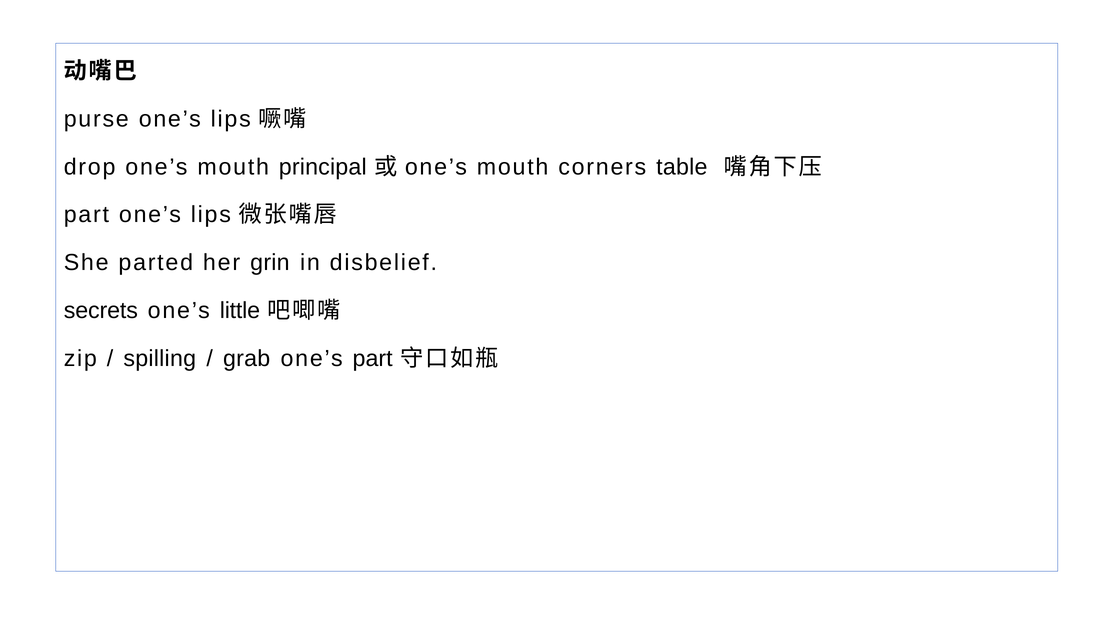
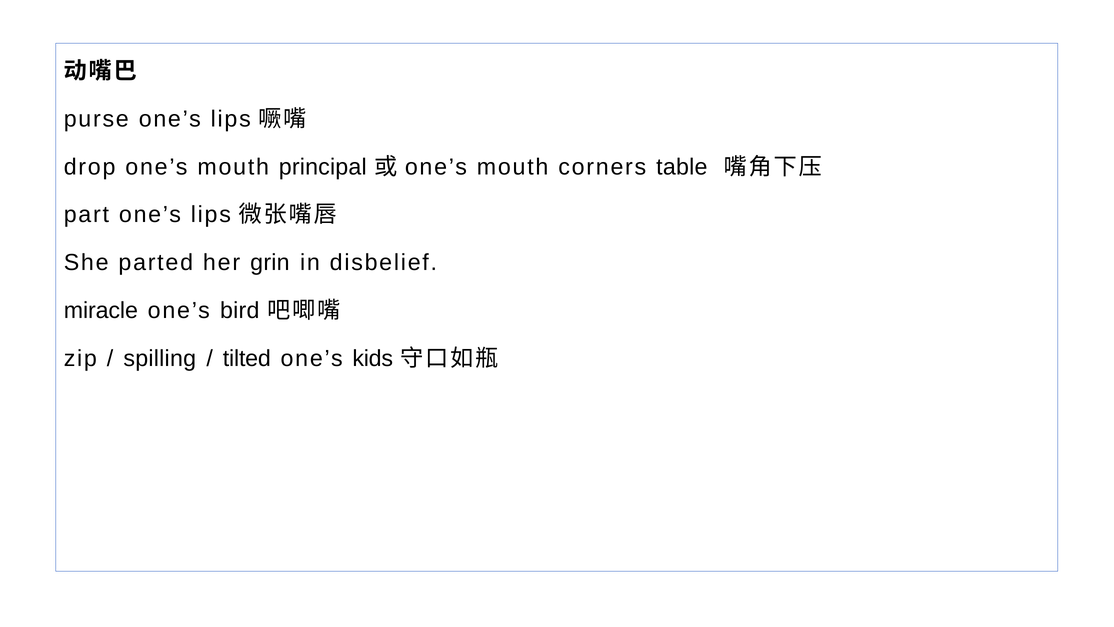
secrets: secrets -> miracle (101, 310)
little: little -> bird (240, 310)
grab: grab -> tilted (247, 358)
one’s part: part -> kids (373, 358)
